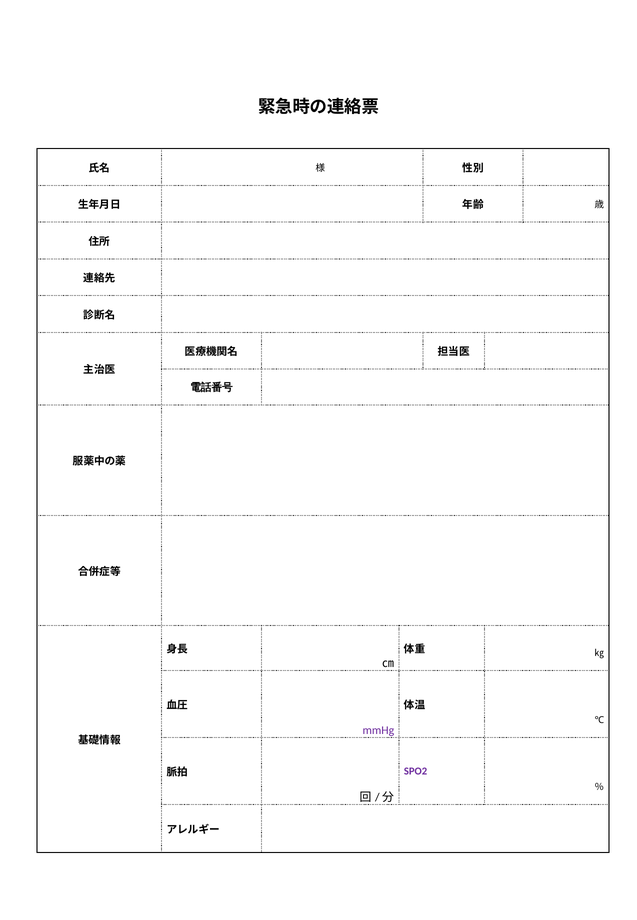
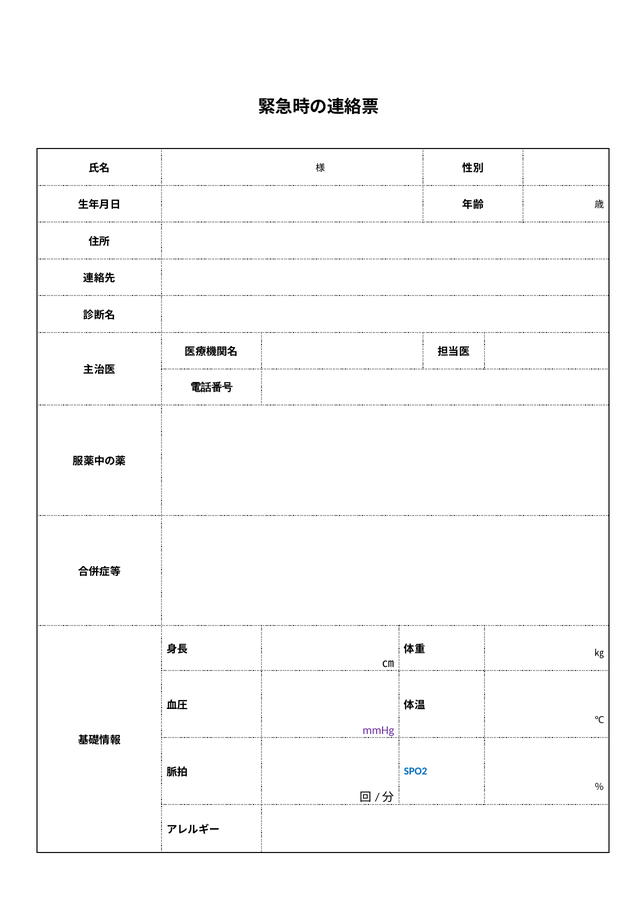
SPO2 colour: purple -> blue (416, 771)
